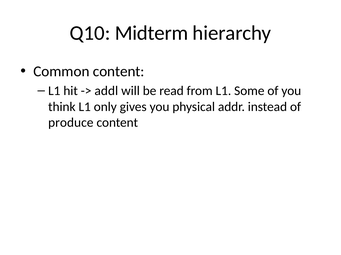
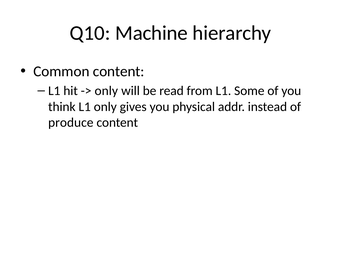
Midterm: Midterm -> Machine (151, 33)
addl: addl -> only (106, 91)
